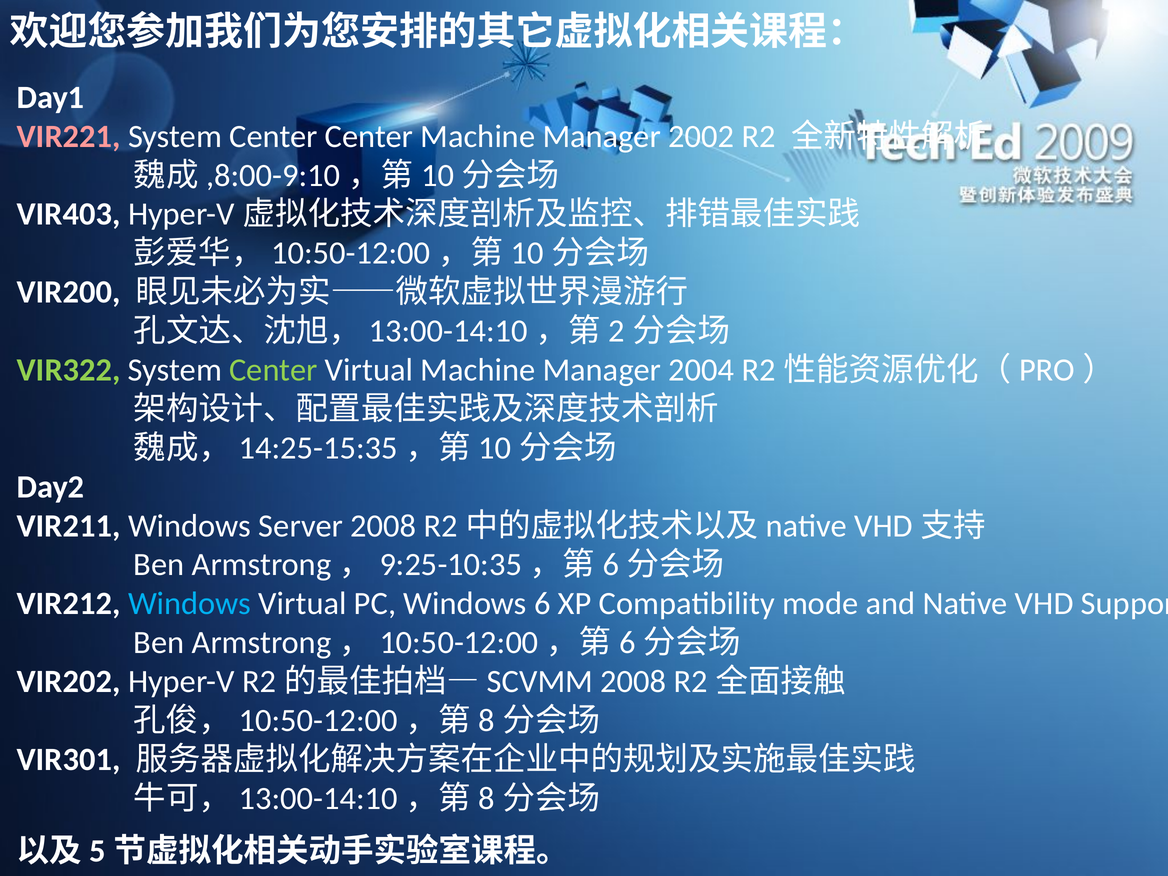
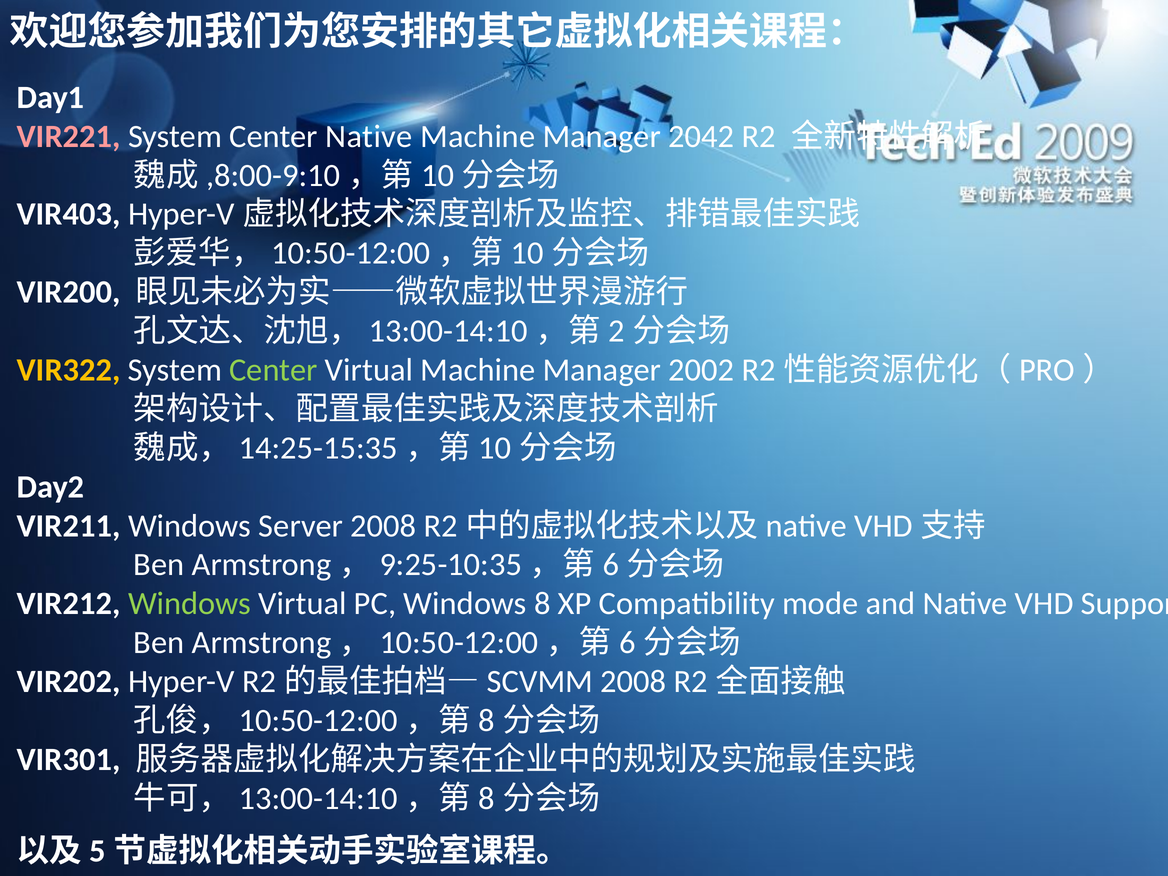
Center Center: Center -> Native (369, 136)
2002: 2002 -> 2042 (701, 136)
VIR322 colour: light green -> yellow (69, 370)
2004: 2004 -> 2002 (701, 370)
Windows colour: light blue -> light green (190, 604)
6: 6 -> 8 (542, 604)
